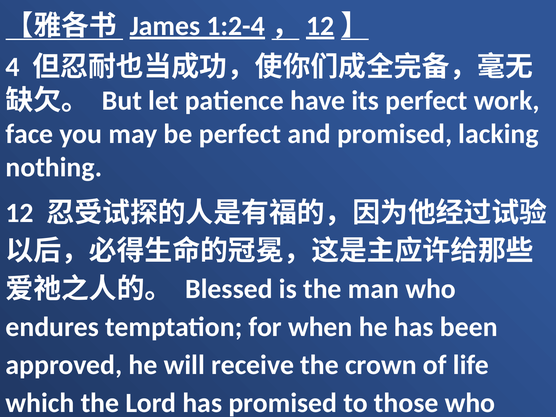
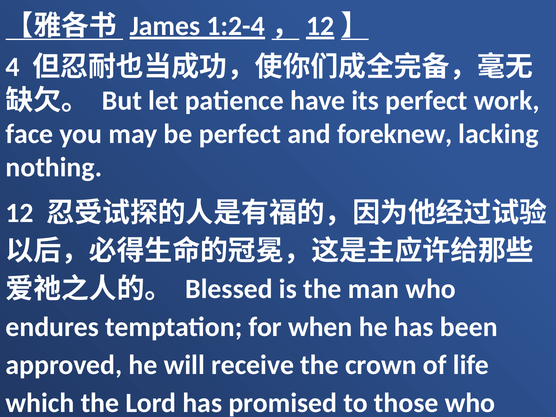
and promised: promised -> foreknew (395, 134)
